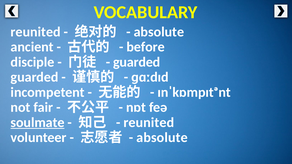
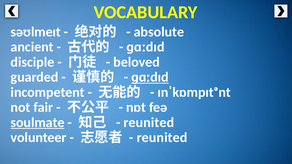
reunited: reunited -> səʊlmeɪt (36, 32)
before: before -> ɡɑːdɪd (146, 47)
guarded: guarded -> beloved (137, 62)
ɡɑːdɪd underline: none -> present (150, 77)
absolute: absolute -> reunited (162, 138)
